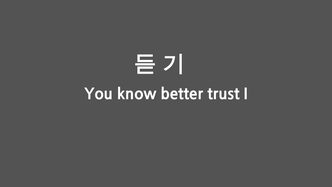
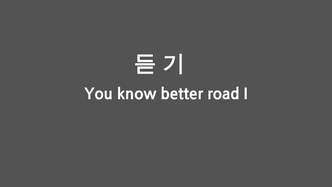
trust: trust -> road (223, 94)
